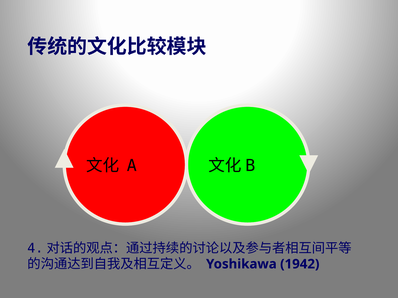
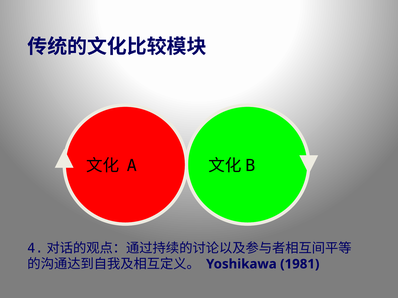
1942: 1942 -> 1981 (300, 264)
